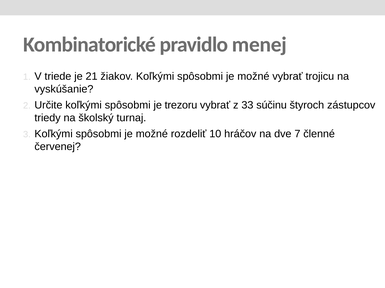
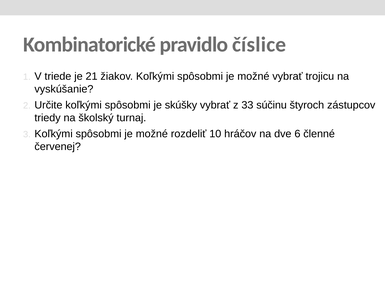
menej: menej -> číslice (259, 45)
trezoru: trezoru -> skúšky (181, 105)
7: 7 -> 6 (297, 134)
